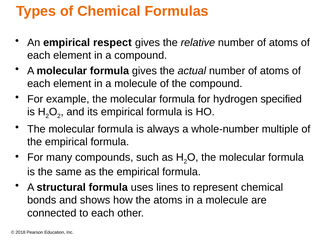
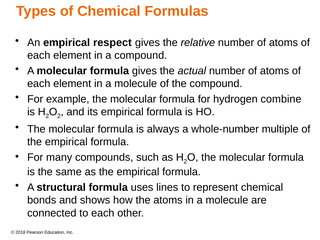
specified: specified -> combine (281, 99)
